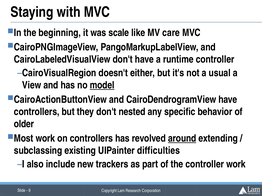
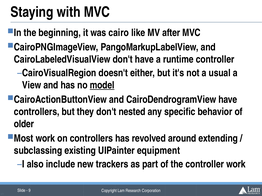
scale: scale -> cairo (119, 33)
care: care -> after (171, 33)
around underline: present -> none (182, 139)
difficulties: difficulties -> equipment (159, 151)
